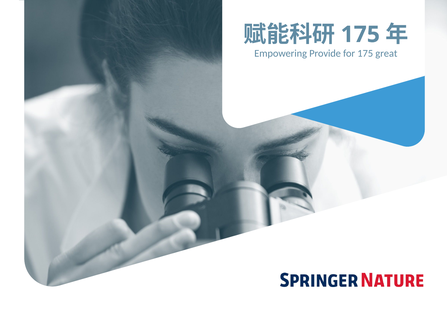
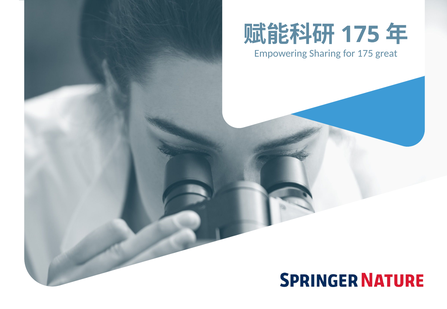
Provide: Provide -> Sharing (325, 54)
